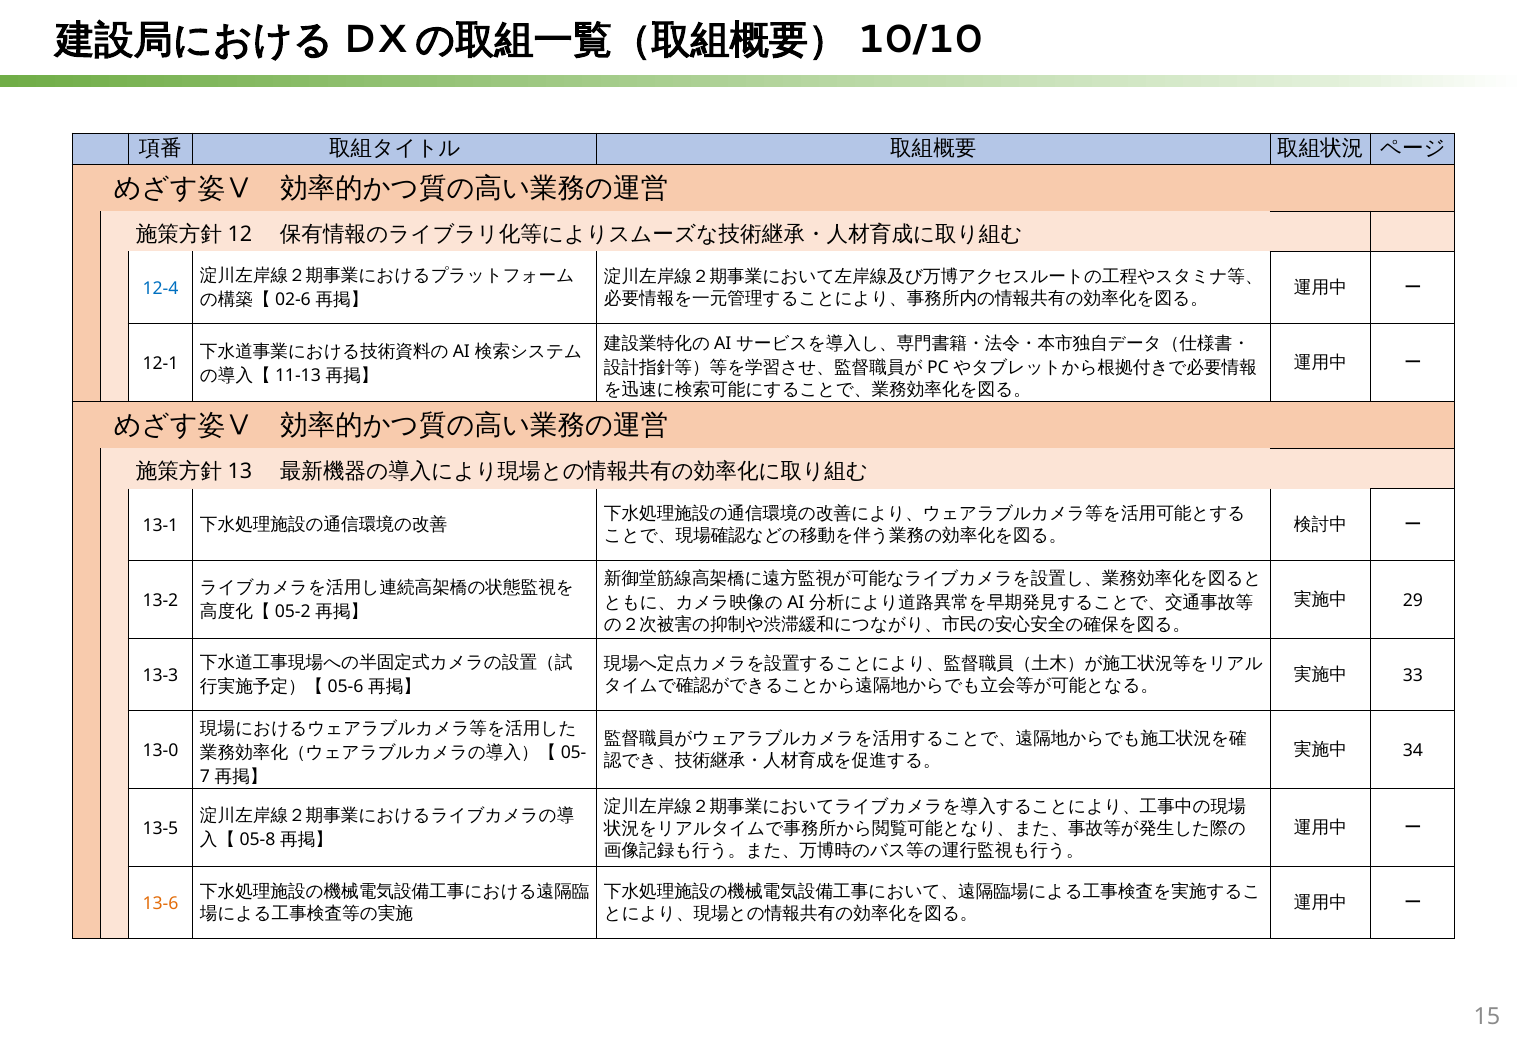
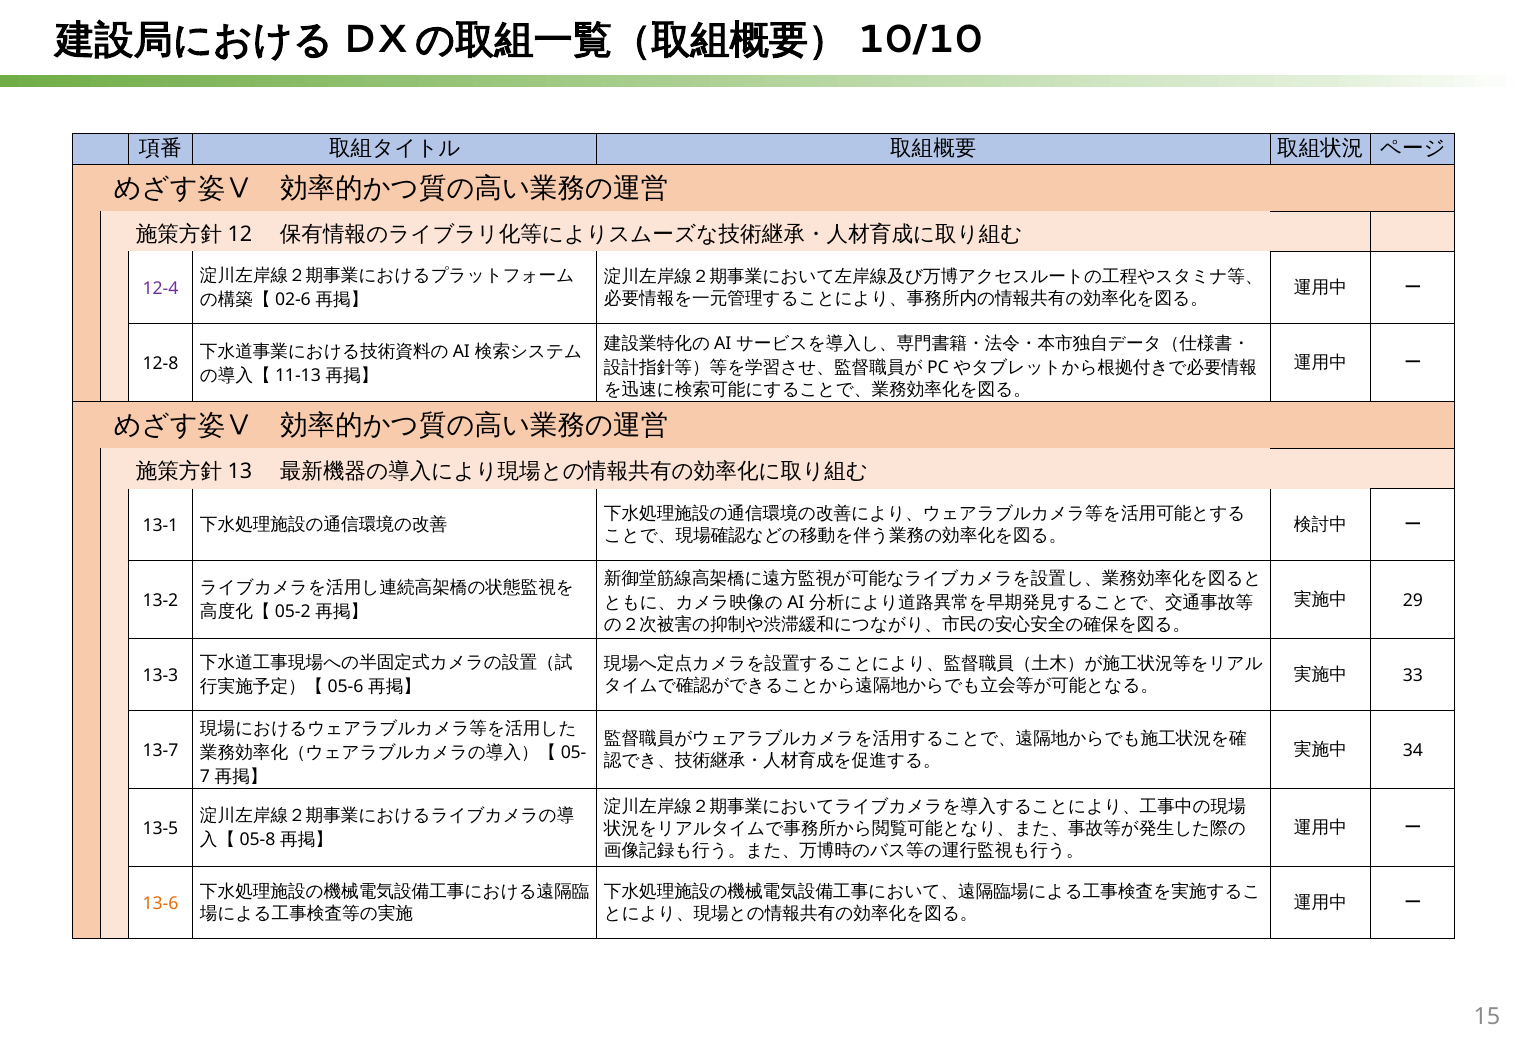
12-4 colour: blue -> purple (160, 288)
12-1: 12-1 -> 12-8 (160, 363)
13-0: 13-0 -> 13-7 (160, 751)
